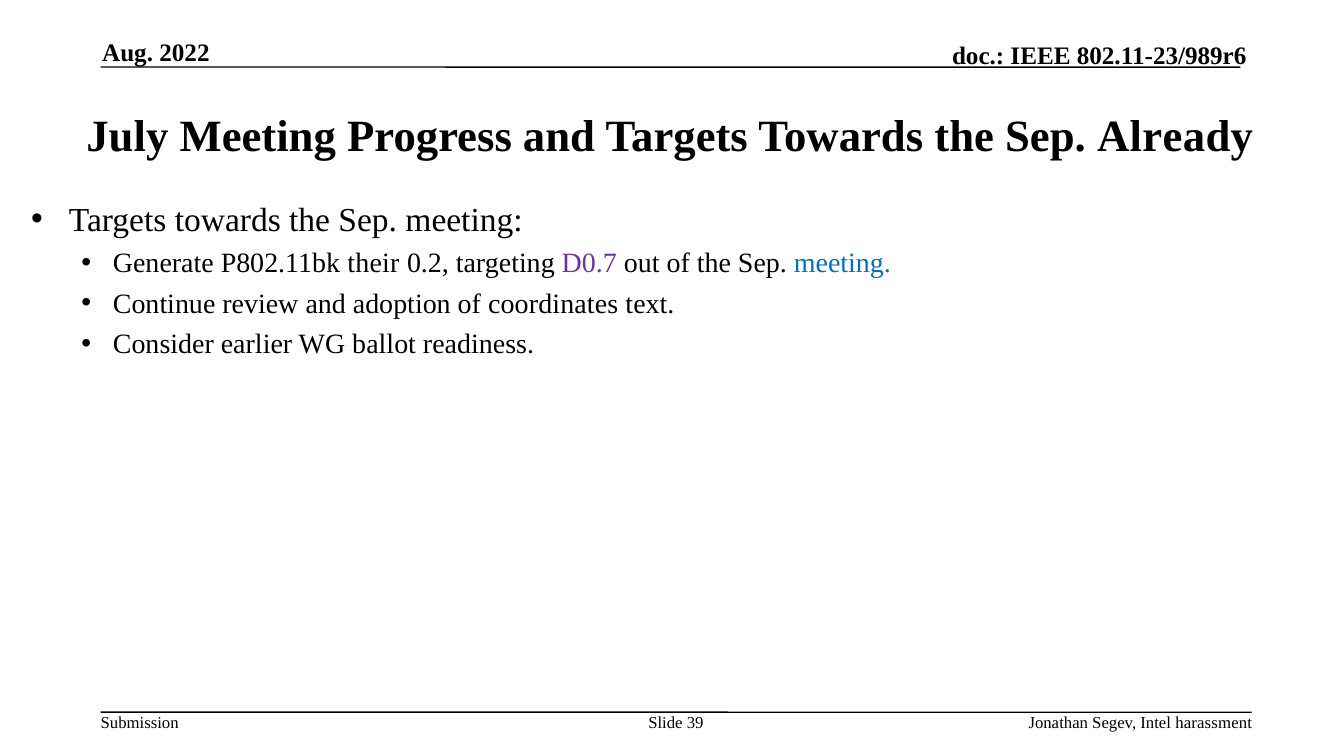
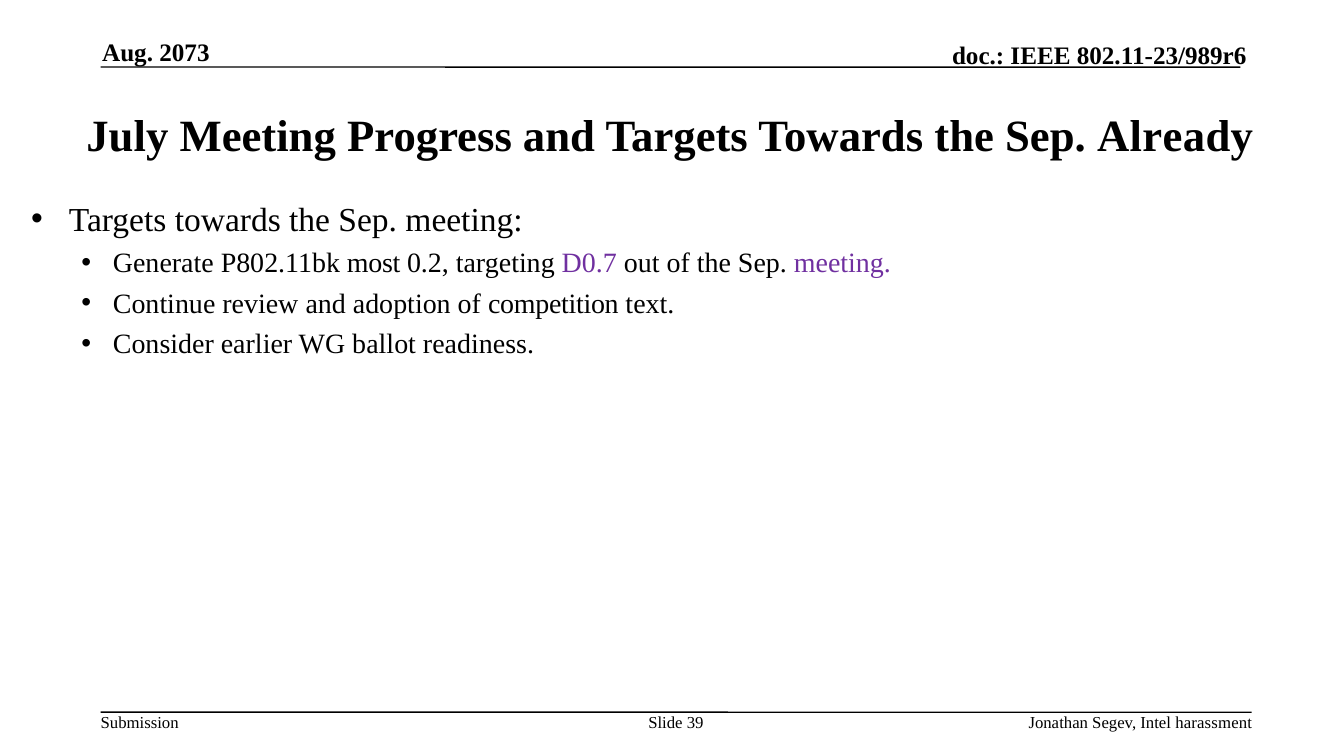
2022: 2022 -> 2073 (184, 53)
their: their -> most (374, 264)
meeting colour: blue -> purple (842, 264)
coordinates: coordinates -> competition (553, 304)
